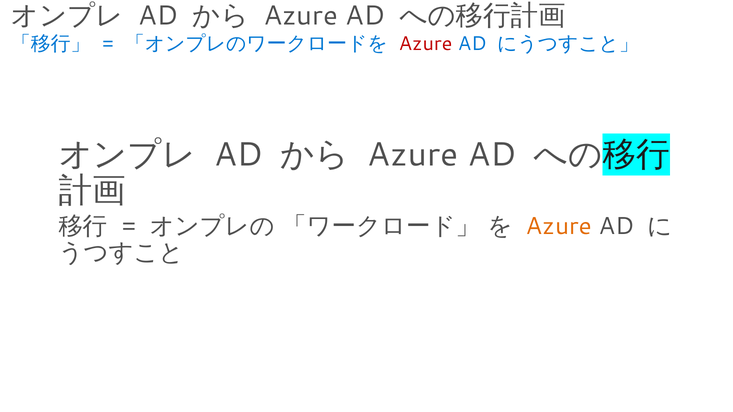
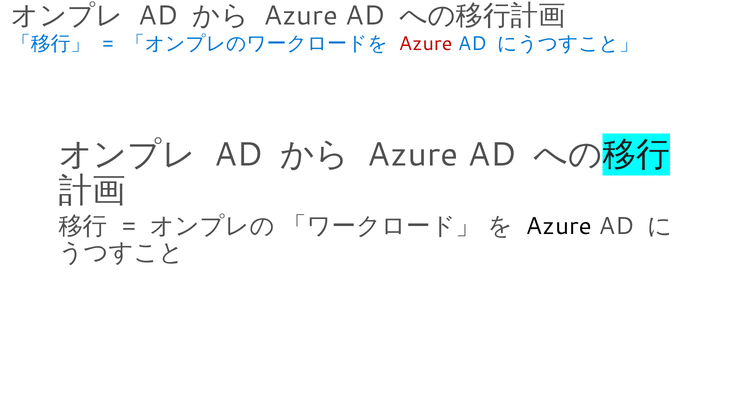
Azure colour: orange -> black (559, 226)
